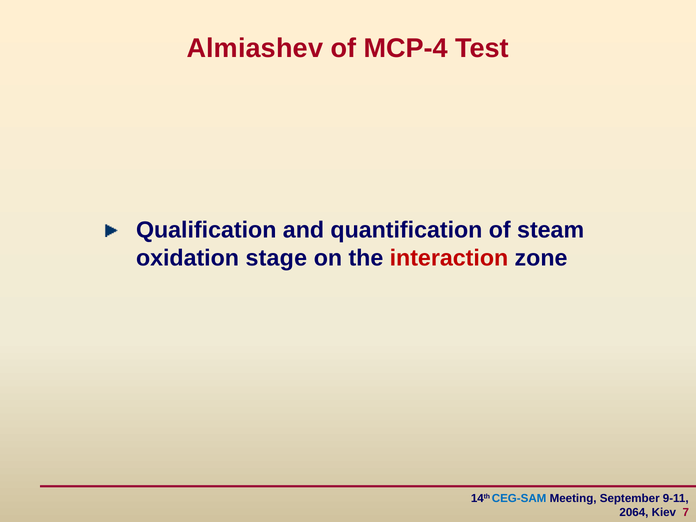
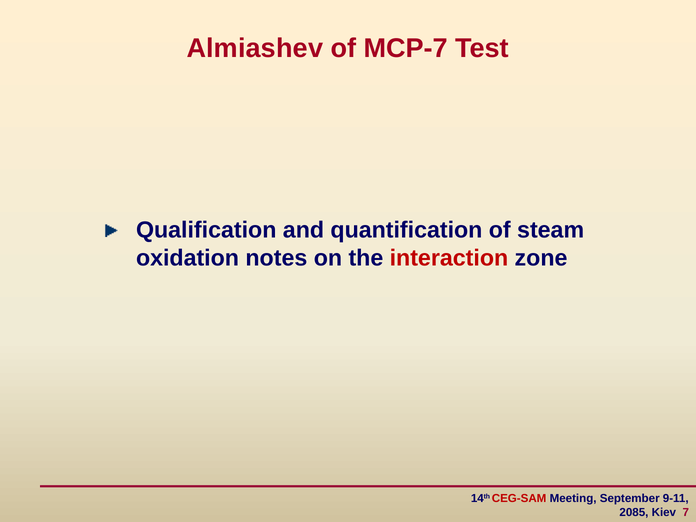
MCP-4: MCP-4 -> MCP-7 (406, 48)
stage: stage -> notes (276, 258)
CEG-SAM colour: blue -> red (519, 498)
2064: 2064 -> 2085 (634, 512)
